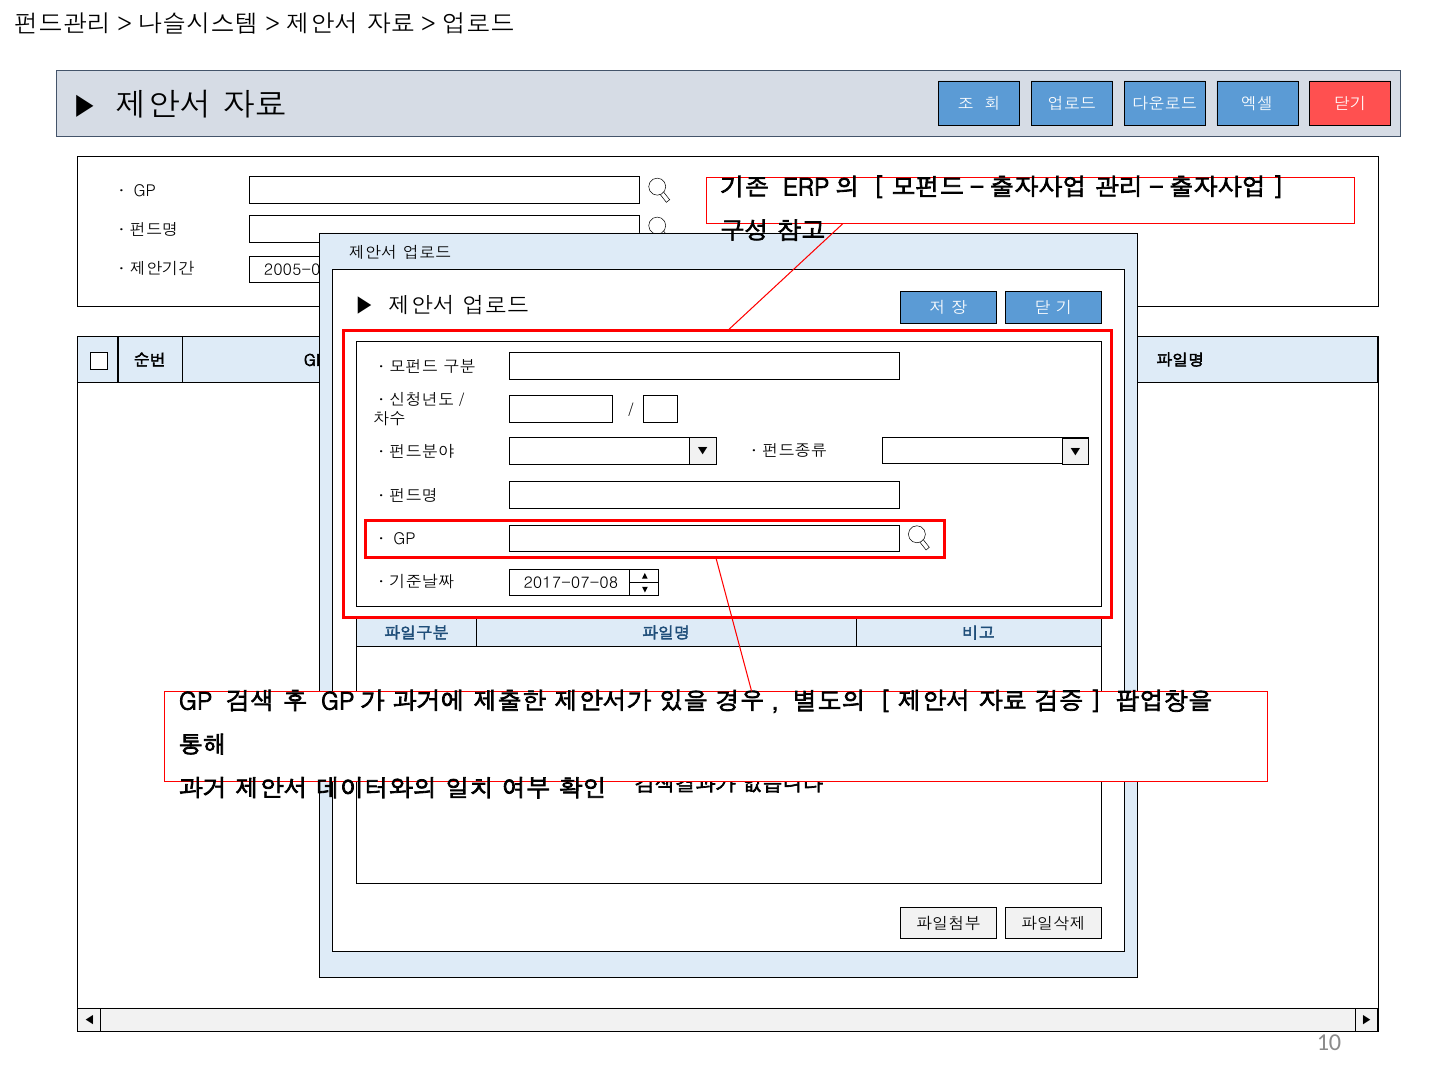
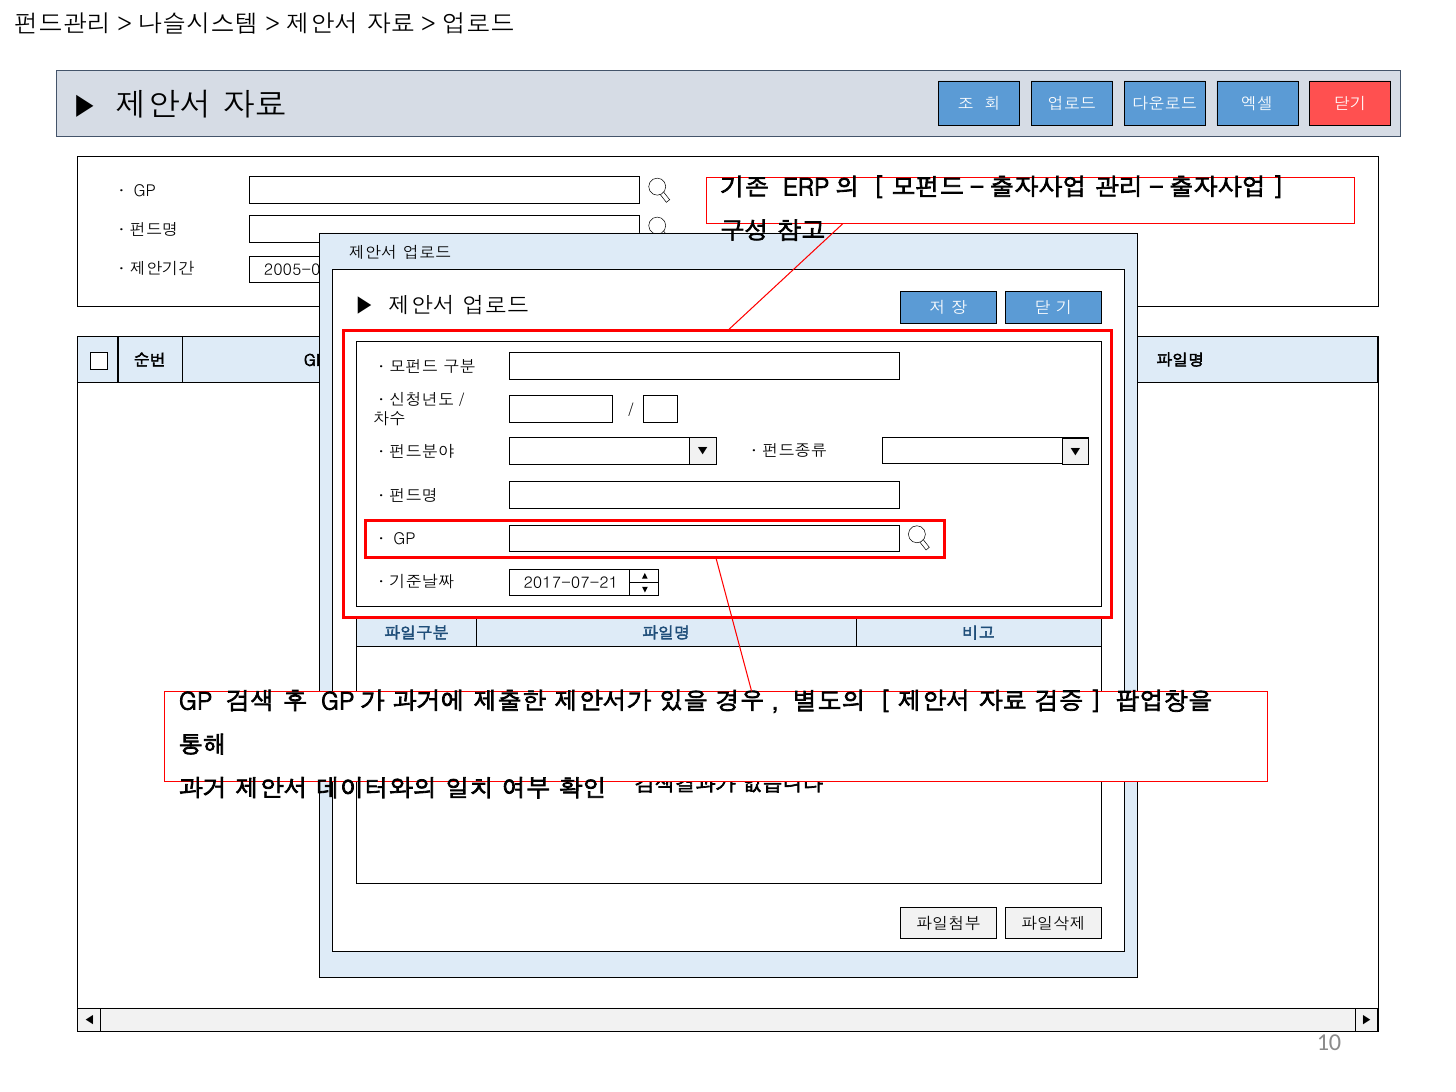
2017-07-08: 2017-07-08 -> 2017-07-21 (571, 583)
